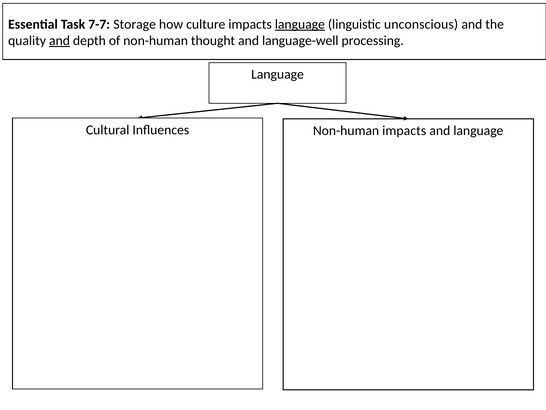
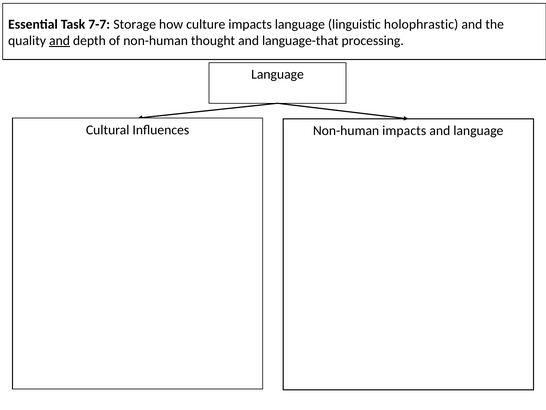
language underline: present -> none (300, 24)
unconscious: unconscious -> holophrastic (421, 24)
language-well: language-well -> language-that (300, 41)
